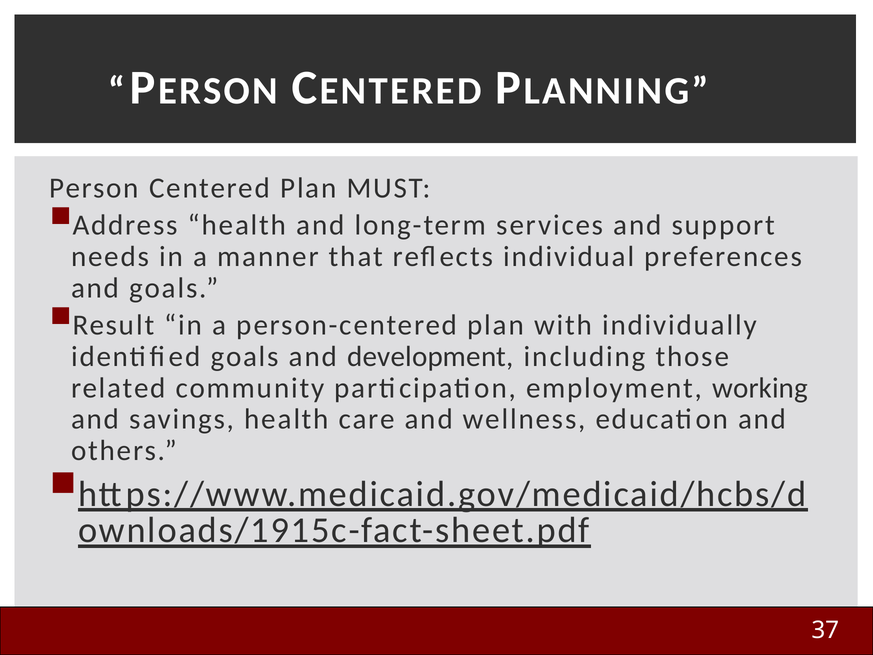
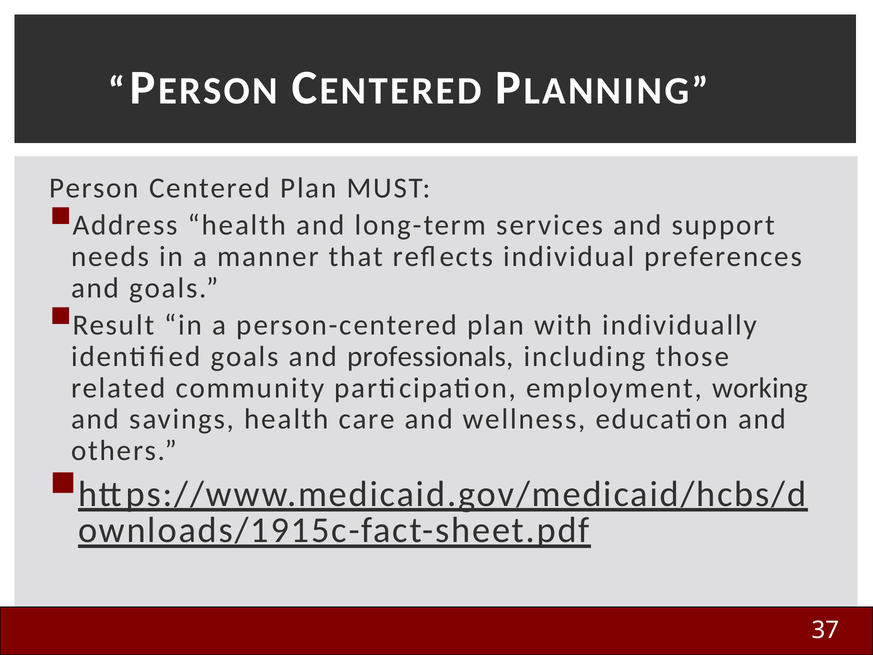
development: development -> professionals (430, 356)
